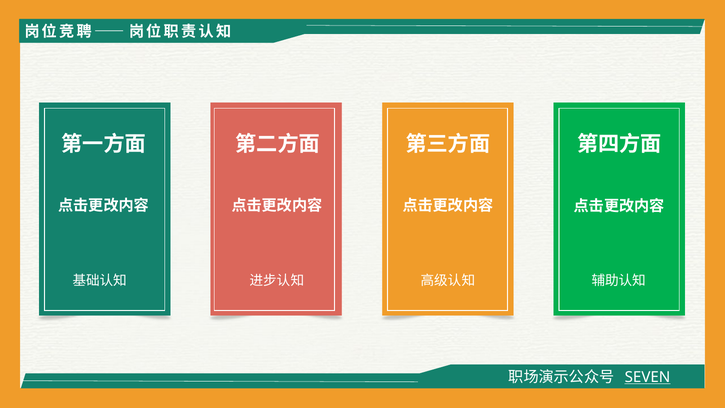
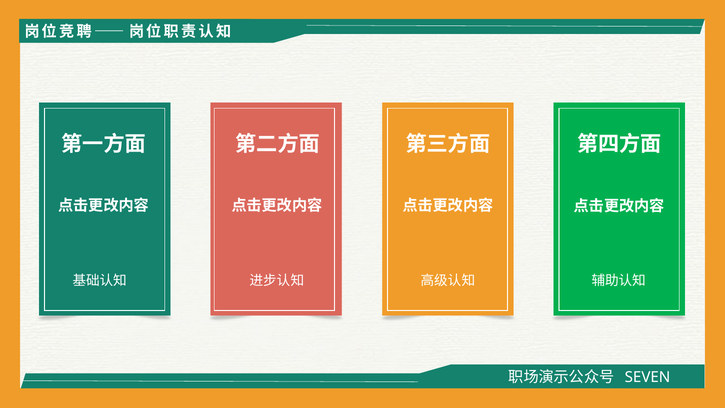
SEVEN underline: present -> none (648, 377)
